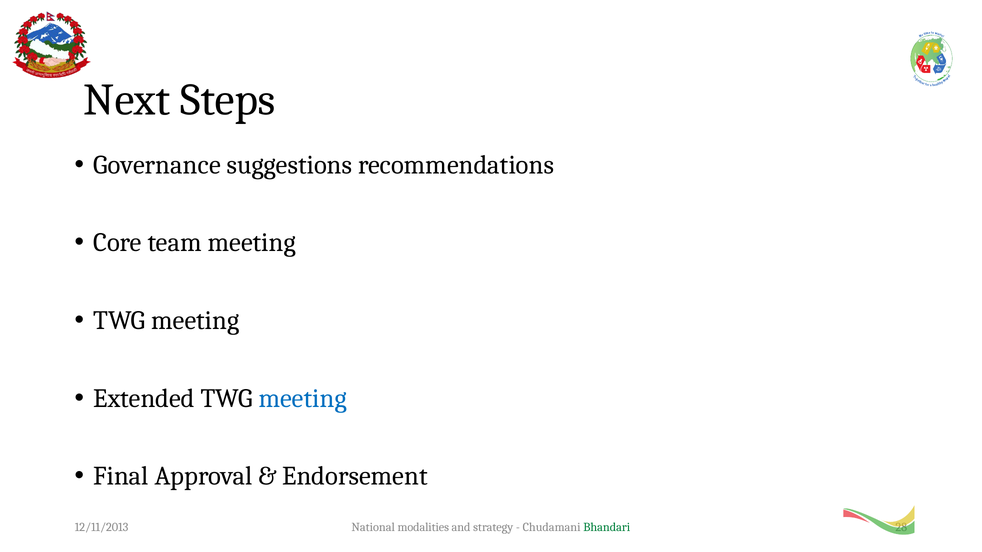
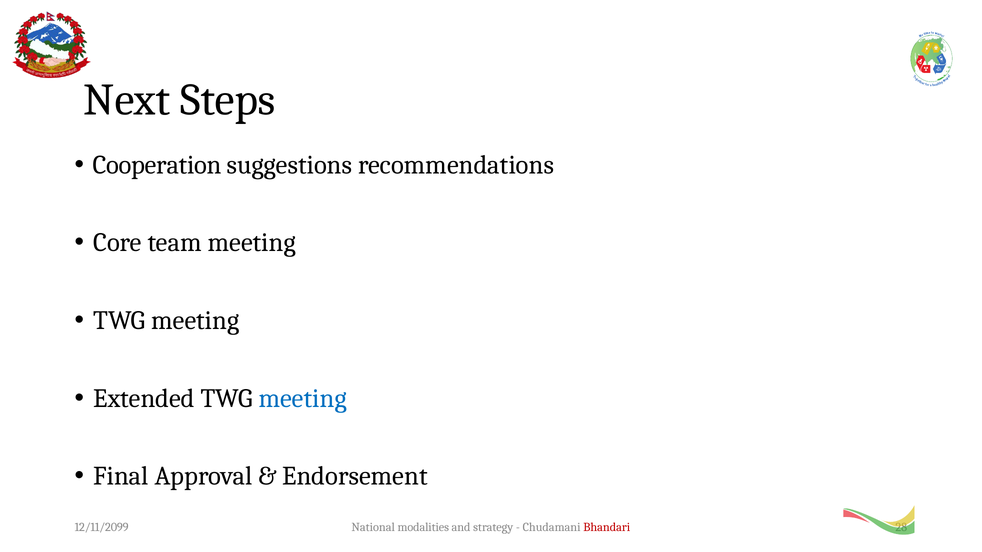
Governance: Governance -> Cooperation (157, 165)
12/11/2013: 12/11/2013 -> 12/11/2099 (102, 528)
Bhandari colour: green -> red (607, 528)
